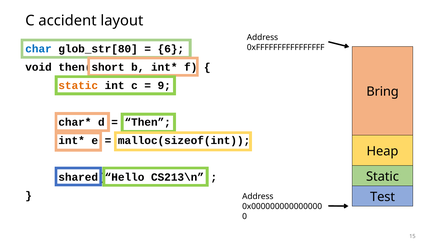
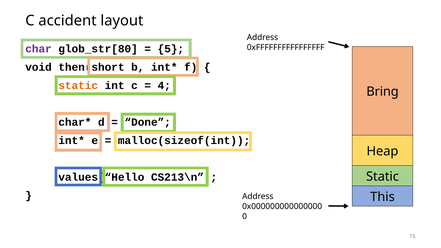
char colour: blue -> purple (39, 49)
6: 6 -> 5 (171, 49)
9: 9 -> 4 (164, 86)
Then: Then -> Done (148, 122)
shared(“Hello: shared(“Hello -> values(“Hello (101, 177)
Test: Test -> This (382, 197)
